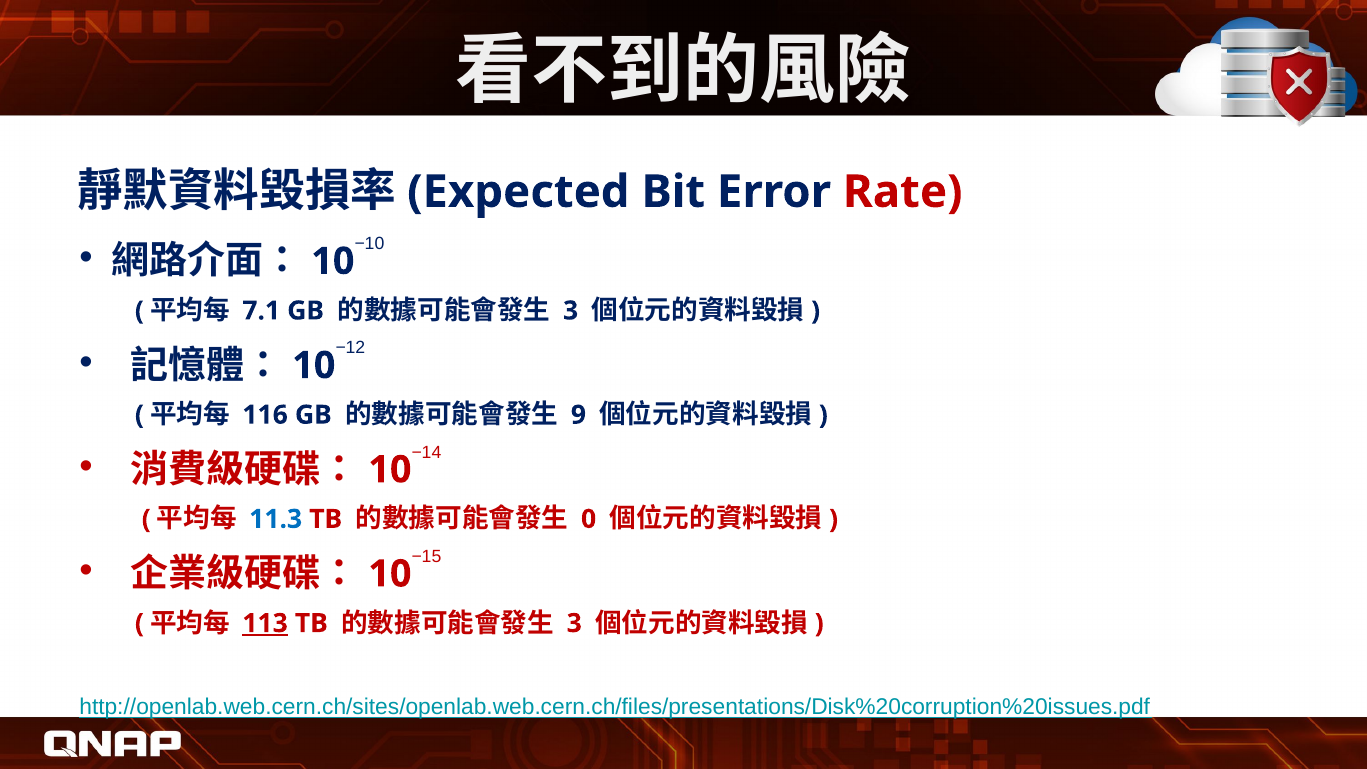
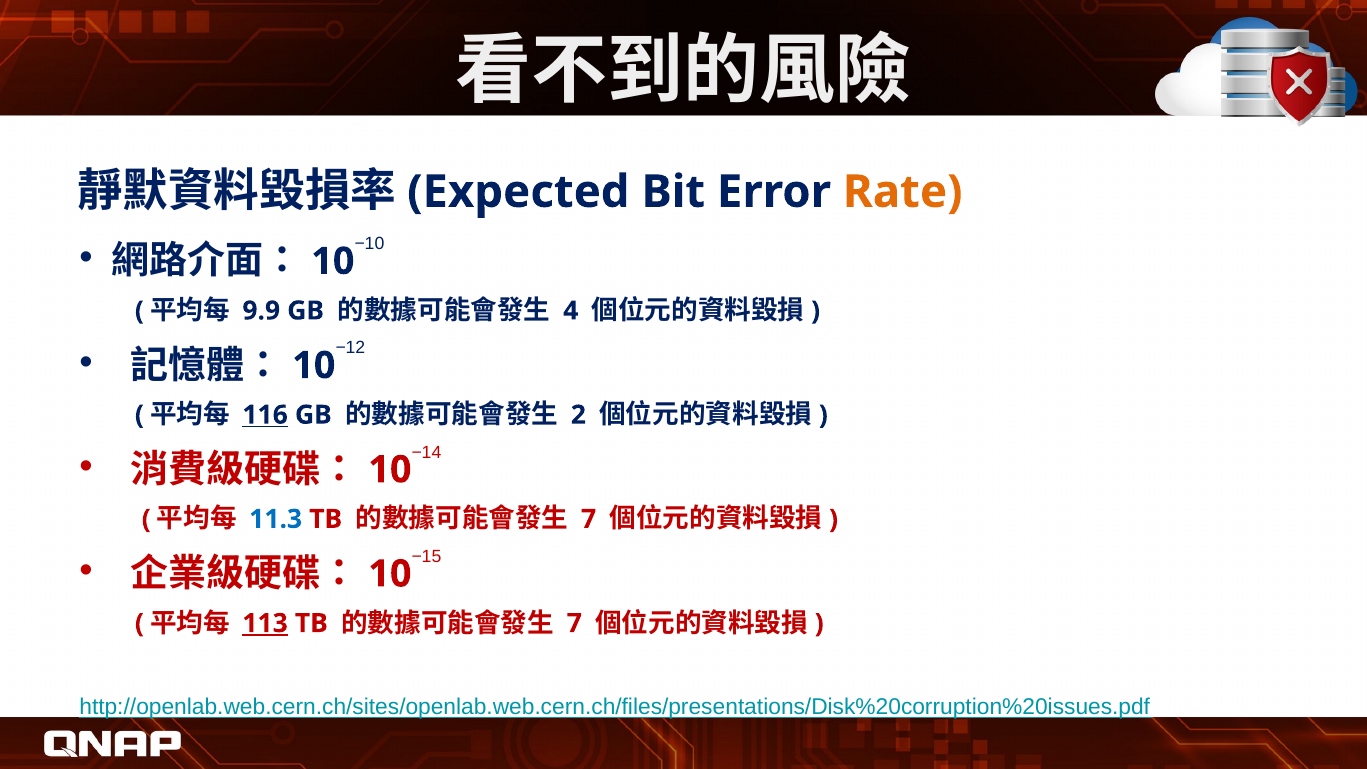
Rate colour: red -> orange (903, 192)
7.1: 7.1 -> 9.9 (261, 311)
3: 3 -> 4 (571, 311)
116 underline: none -> present (265, 415)
9: 9 -> 2 (578, 415)
0: 0 -> 7 (589, 519)
3: 3 -> 7 (574, 623)
